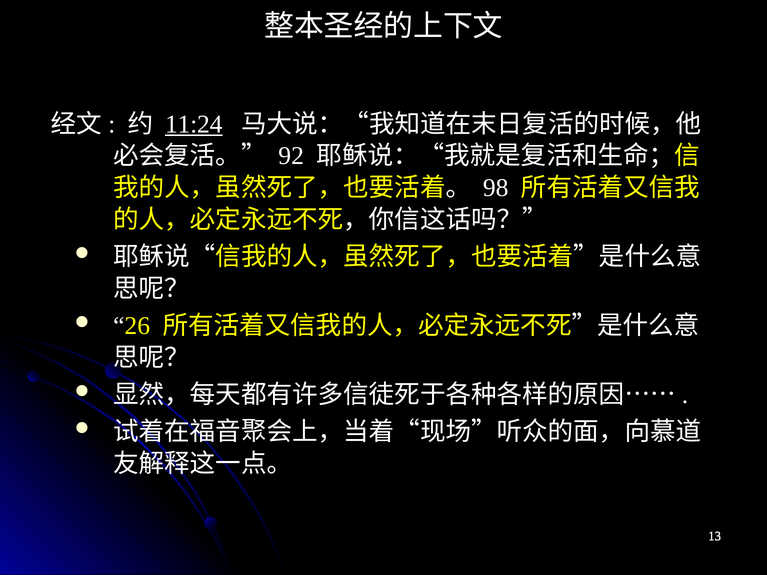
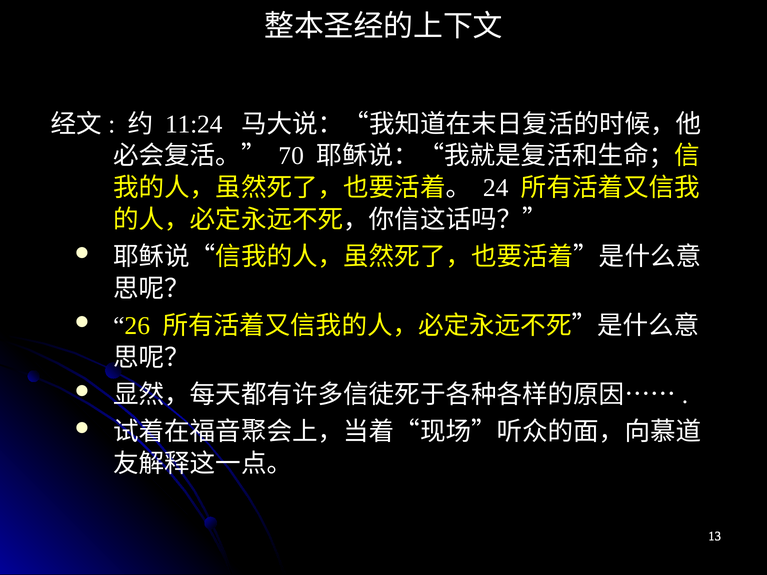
11:24 underline: present -> none (194, 124)
92: 92 -> 70 (291, 156)
98: 98 -> 24 (496, 188)
